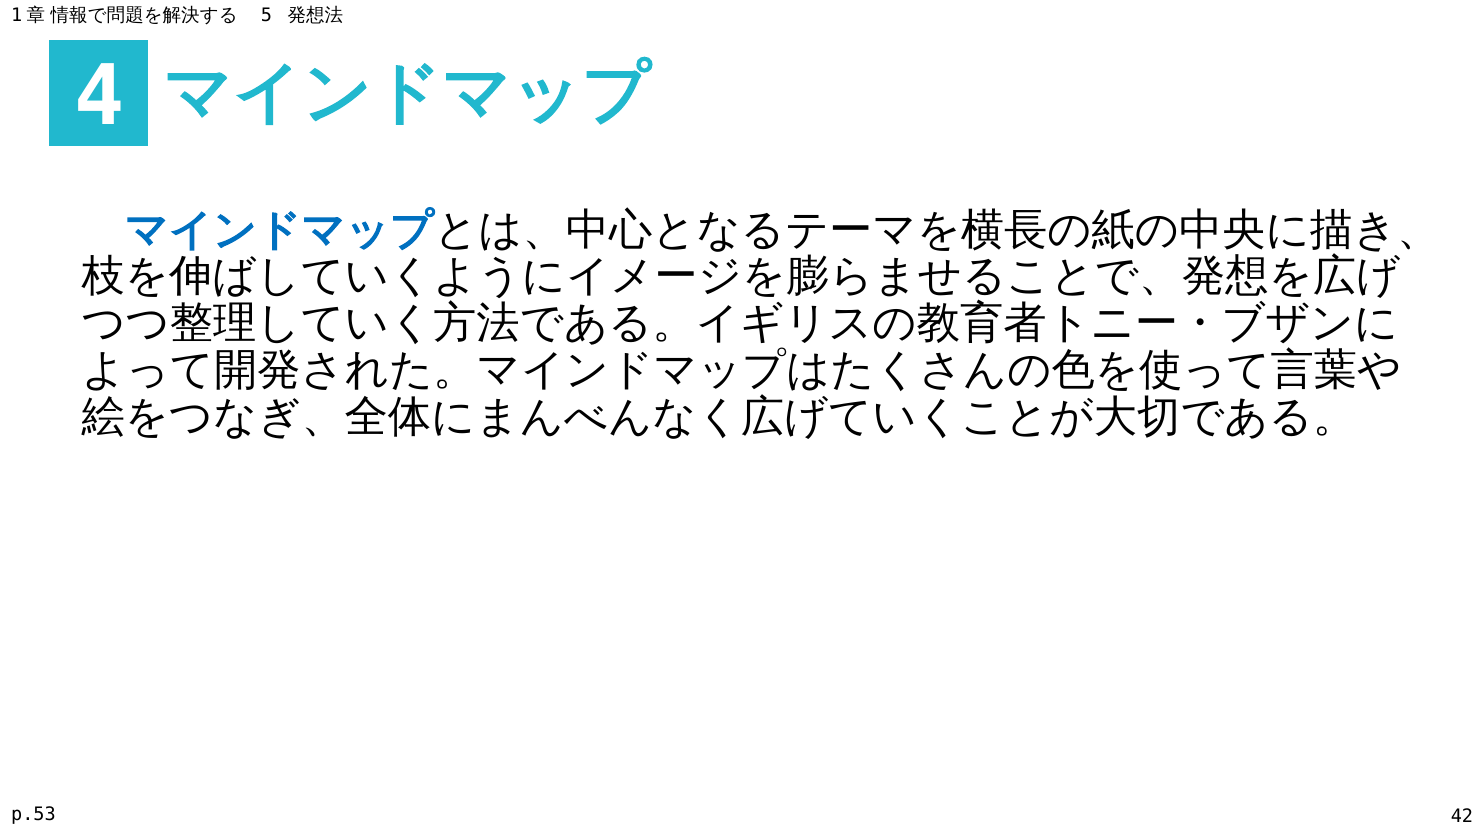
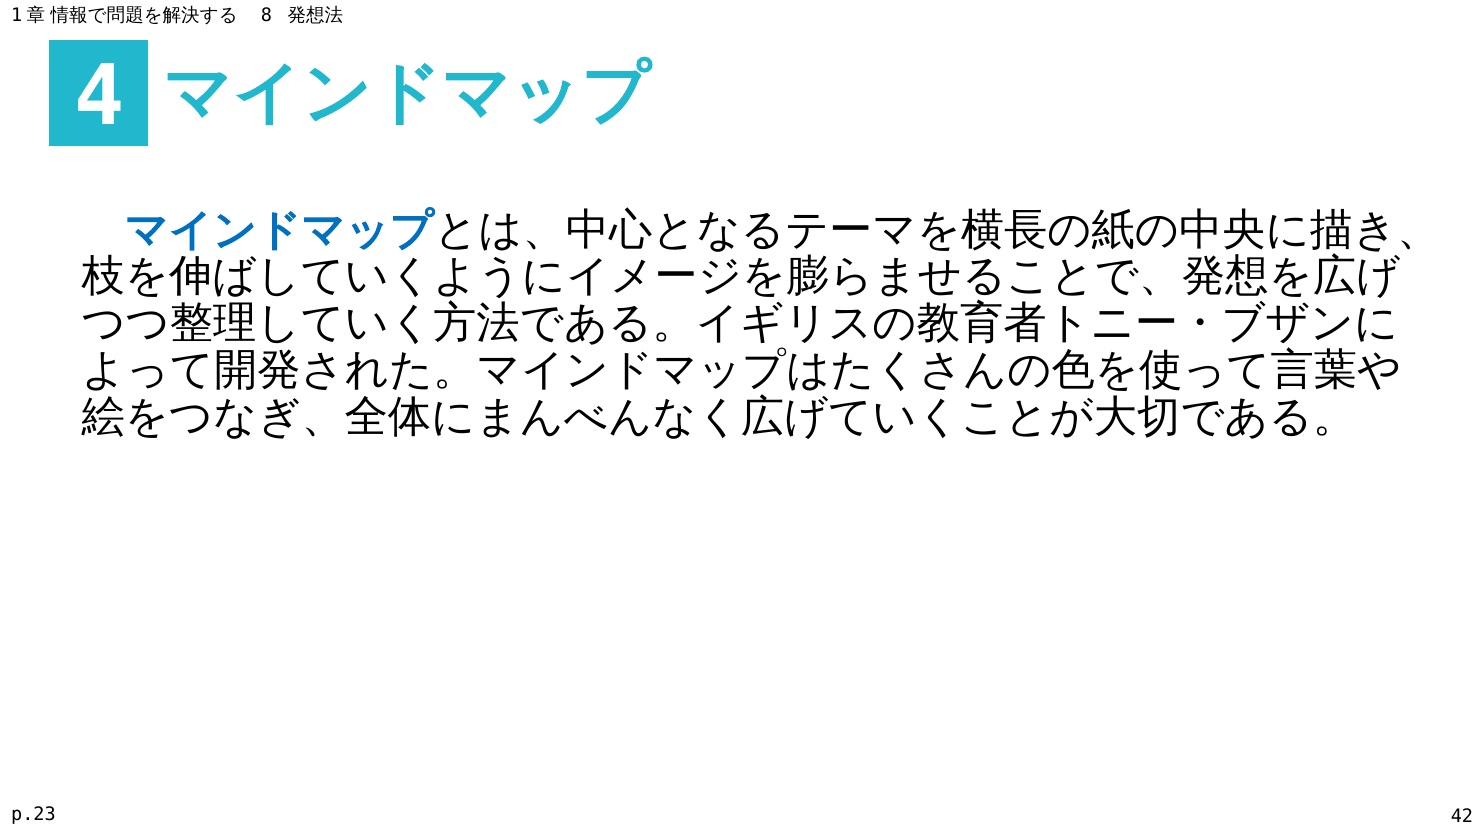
5: 5 -> 8 (267, 15)
p.53: p.53 -> p.23 (33, 814)
